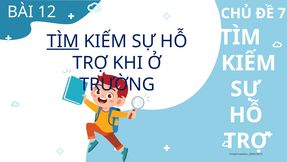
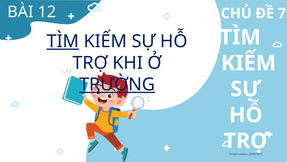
TRƯỜNG underline: none -> present (117, 84)
